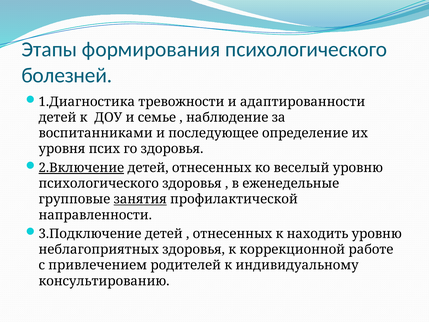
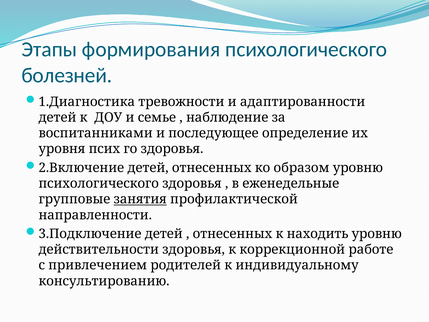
2.Включение underline: present -> none (81, 168)
веселый: веселый -> образом (301, 168)
неблагоприятных: неблагоприятных -> действительности (99, 249)
